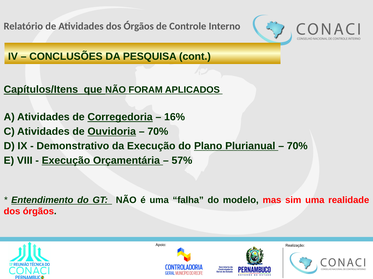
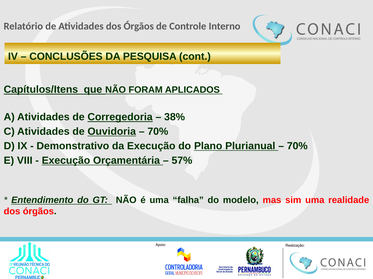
16%: 16% -> 38% (175, 117)
